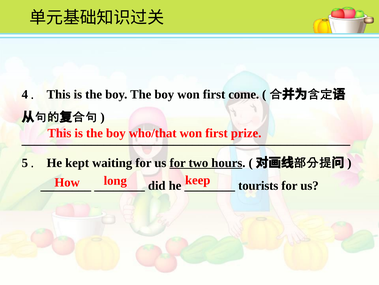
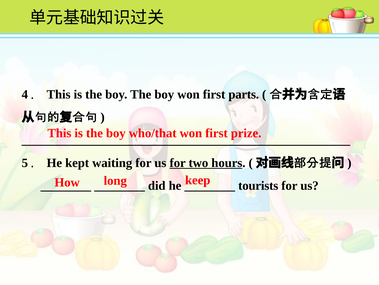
come: come -> parts (244, 94)
